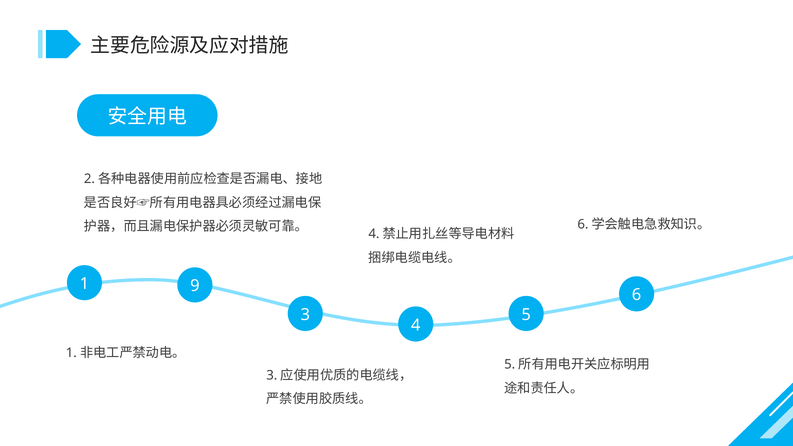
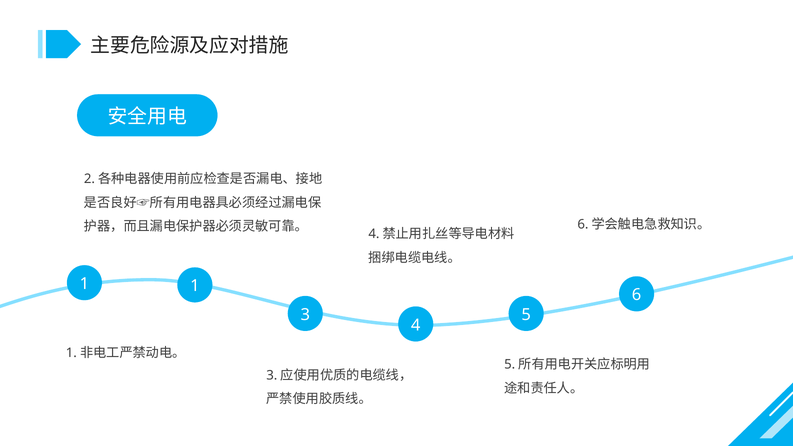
1 9: 9 -> 1 (195, 286)
